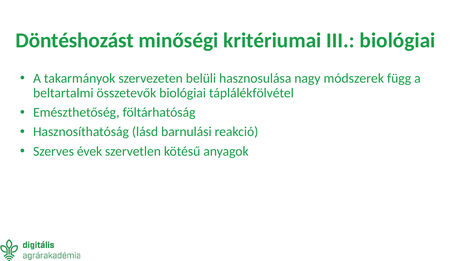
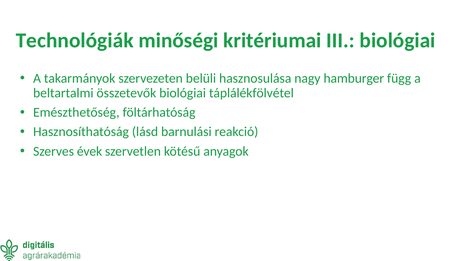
Döntéshozást: Döntéshozást -> Technológiák (75, 41)
módszerek: módszerek -> hamburger (354, 79)
